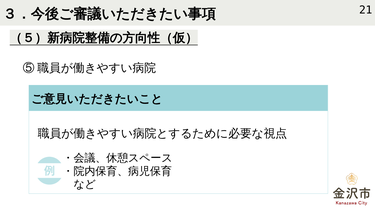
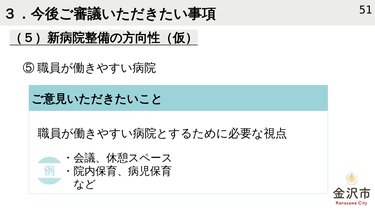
21: 21 -> 51 (366, 10)
